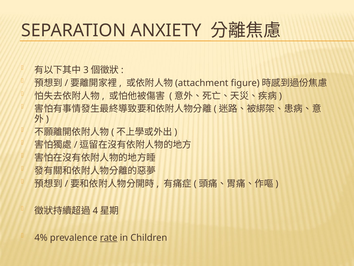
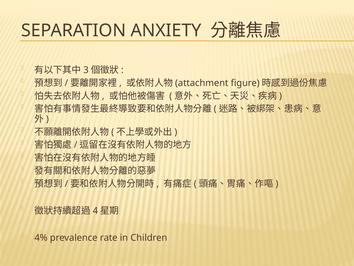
rate underline: present -> none (109, 237)
